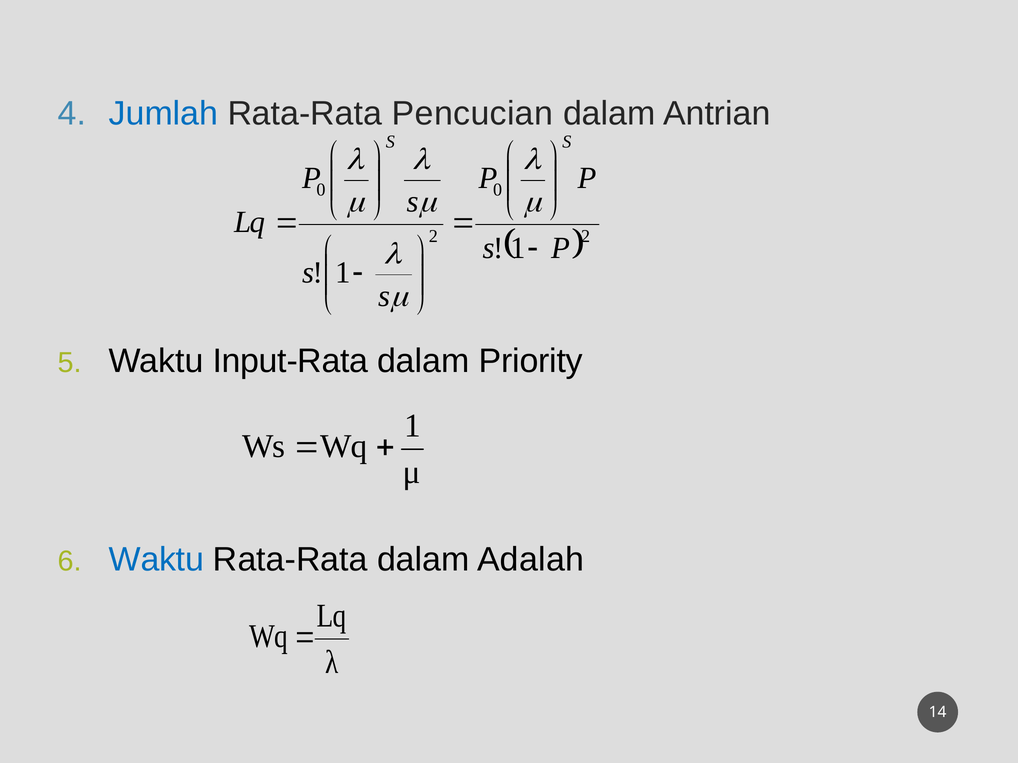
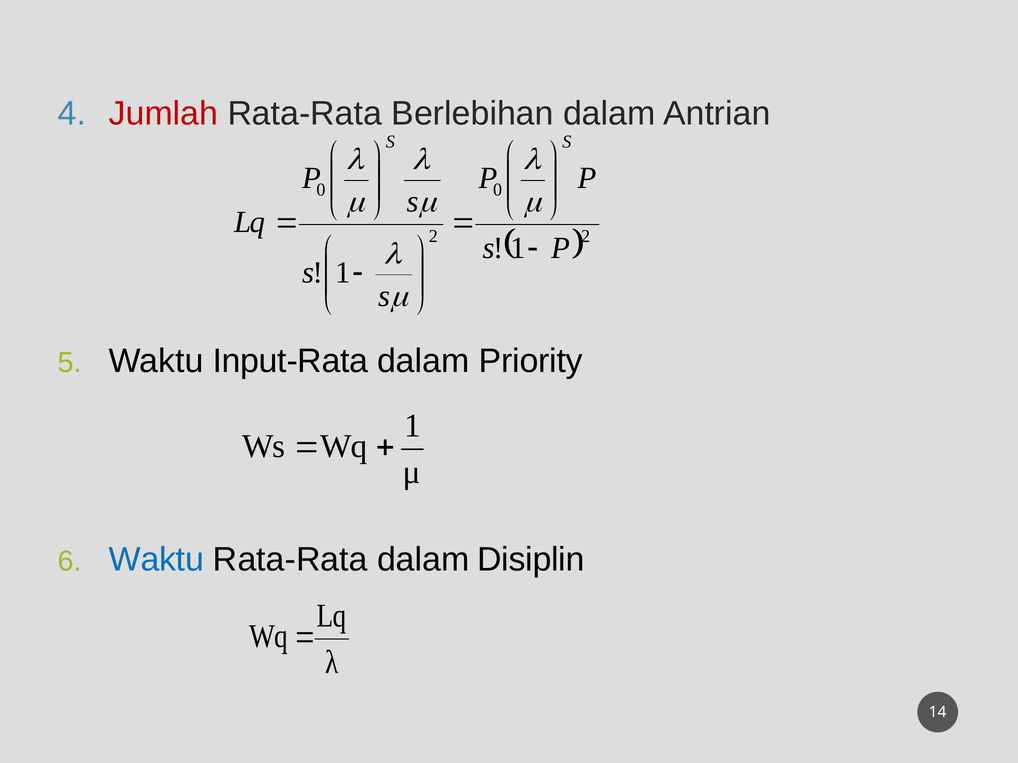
Jumlah colour: blue -> red (163, 113)
Pencucian: Pencucian -> Berlebihan (473, 113)
Adalah: Adalah -> Disiplin (531, 560)
